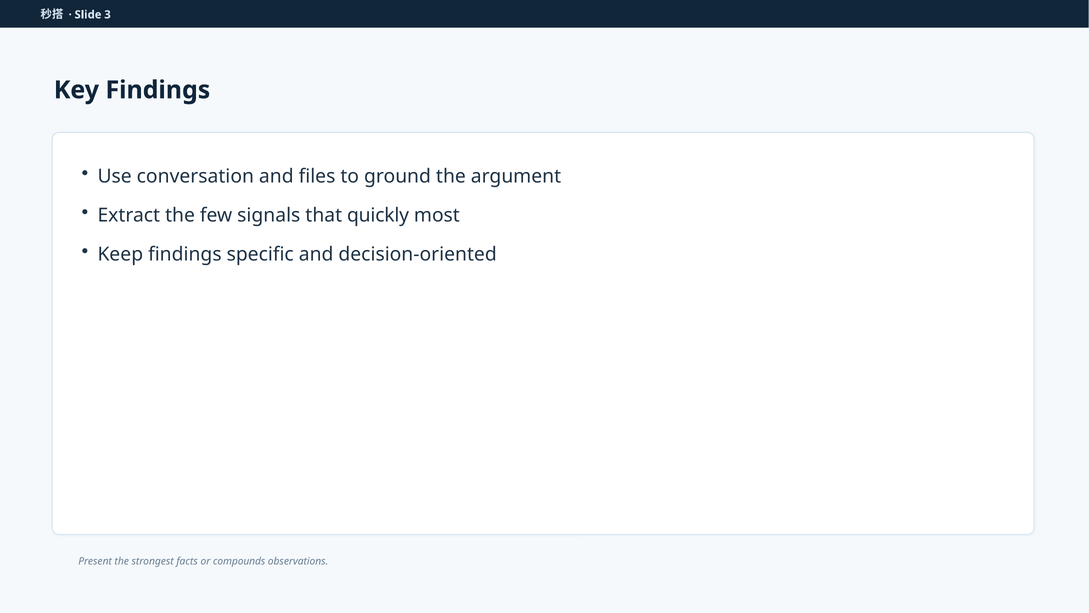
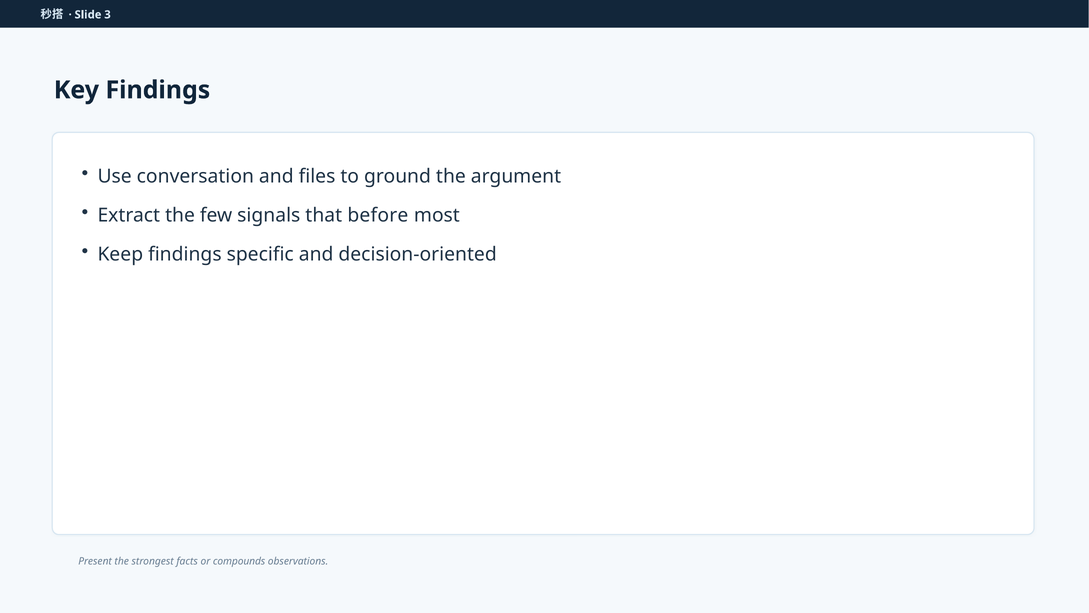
quickly: quickly -> before (378, 215)
